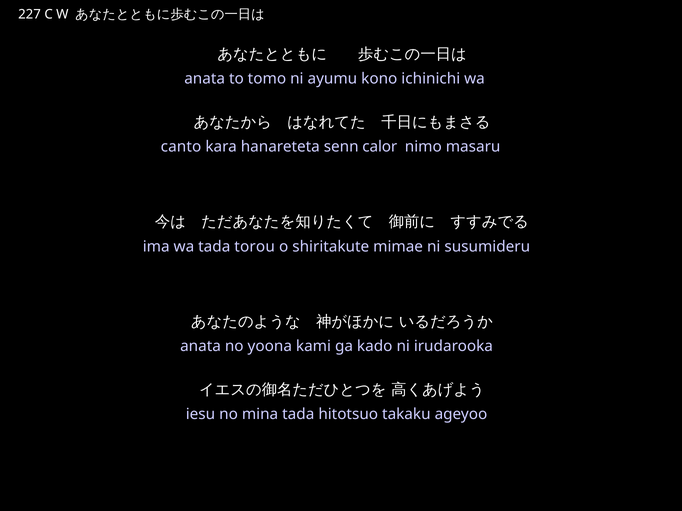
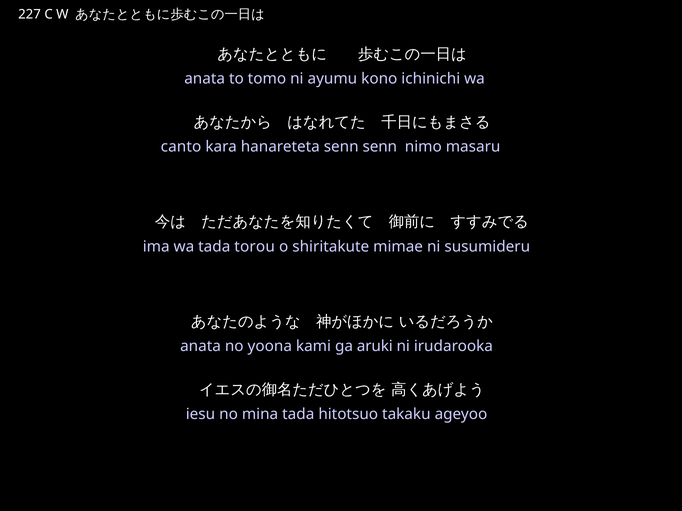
senn calor: calor -> senn (380, 147)
kado: kado -> aruki (375, 347)
